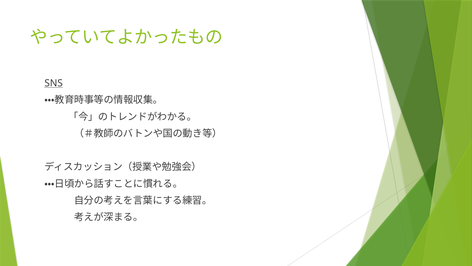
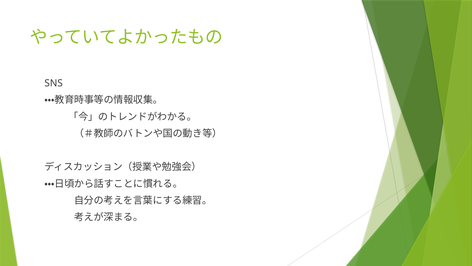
SNS underline: present -> none (54, 83)
